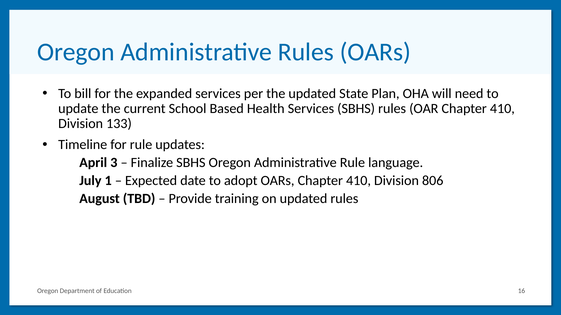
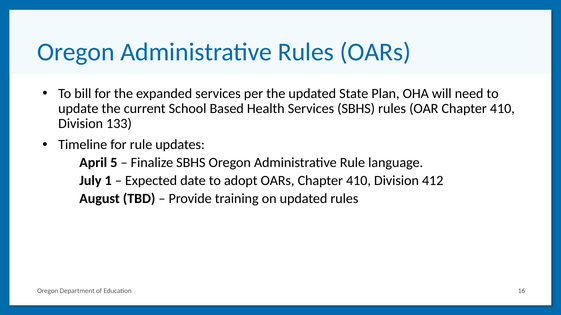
3: 3 -> 5 (114, 163)
806: 806 -> 412 (433, 181)
